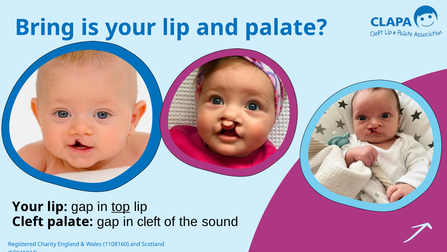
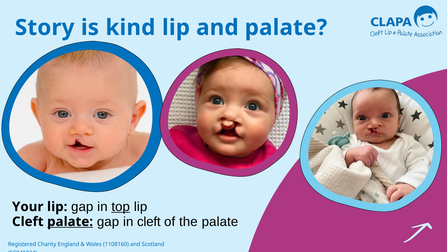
Bring: Bring -> Story (45, 28)
is your: your -> kind (130, 28)
palate underline: none -> present (70, 221)
the sound: sound -> palate (220, 221)
